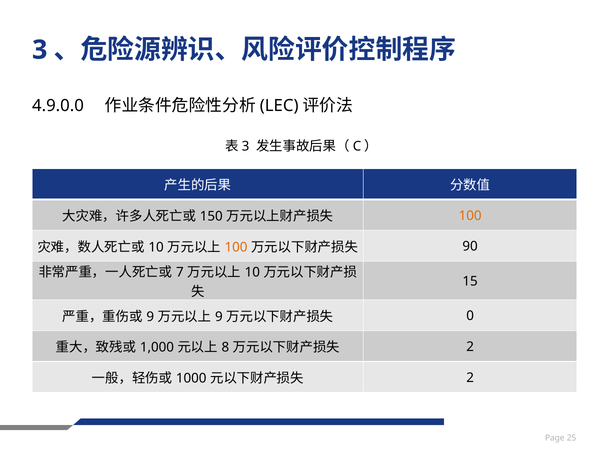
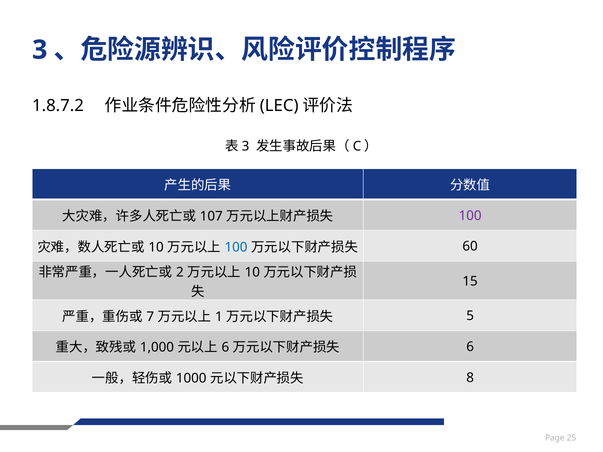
4.9.0.0: 4.9.0.0 -> 1.8.7.2 (58, 106)
150: 150 -> 107 (211, 216)
100 colour: orange -> purple (470, 216)
100 colour: orange -> blue (236, 247)
90: 90 -> 60 (470, 247)
7: 7 -> 2 (180, 272)
9: 9 -> 7 (150, 317)
9: 9 -> 1 (219, 317)
0: 0 -> 5 (470, 316)
8: 8 -> 6 (225, 348)
2: 2 -> 6 (470, 347)
2: 2 -> 8 (470, 378)
